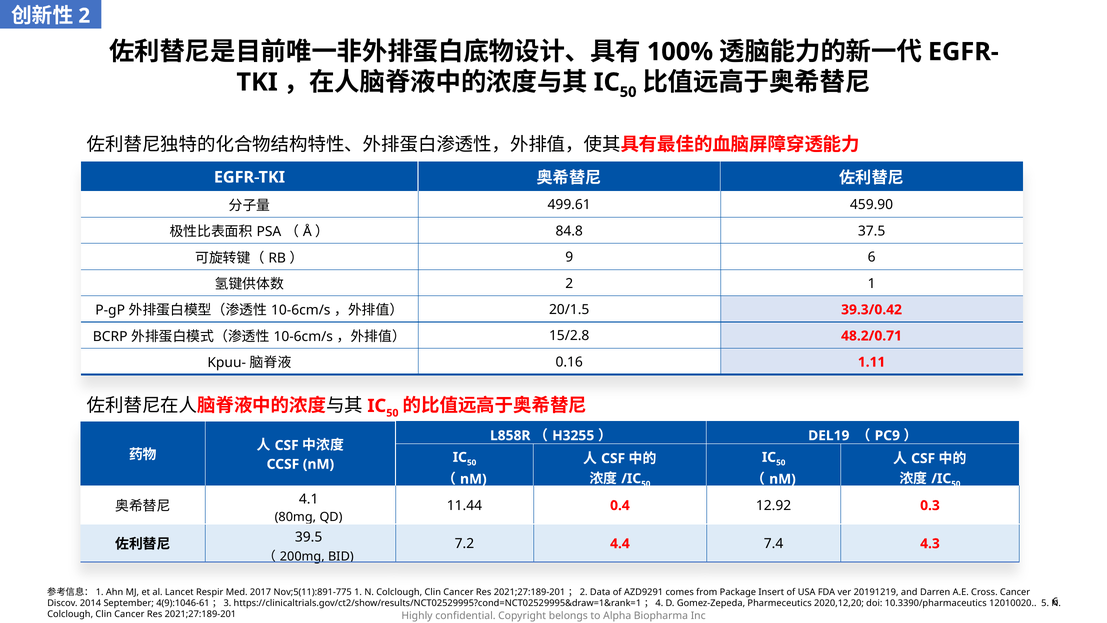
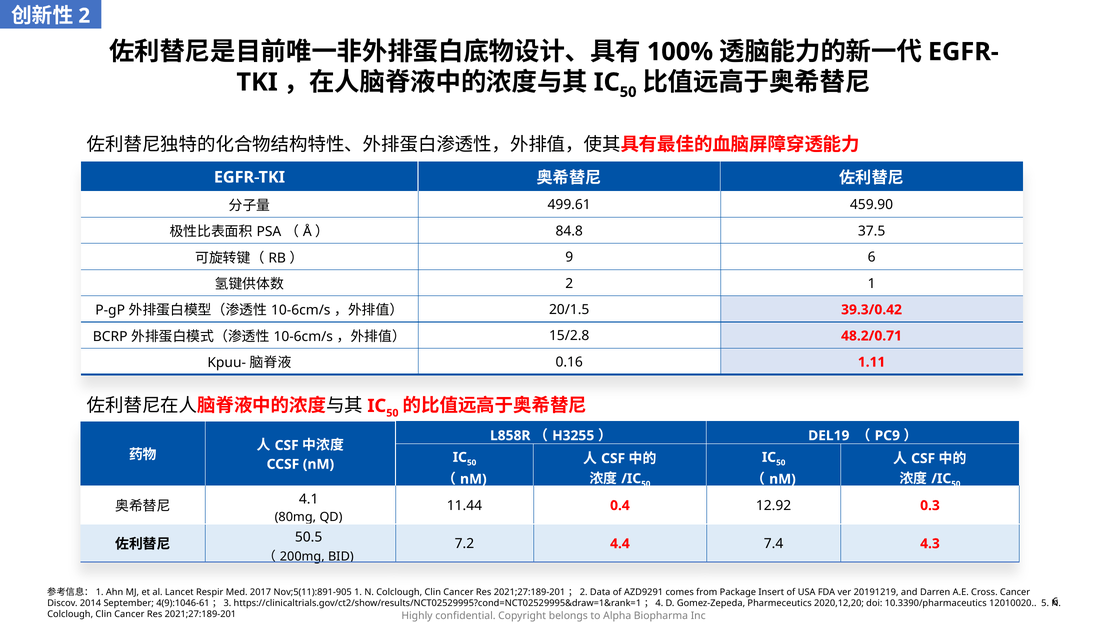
39.5: 39.5 -> 50.5 (309, 537)
Nov;5(11):891-775: Nov;5(11):891-775 -> Nov;5(11):891-905 (313, 592)
